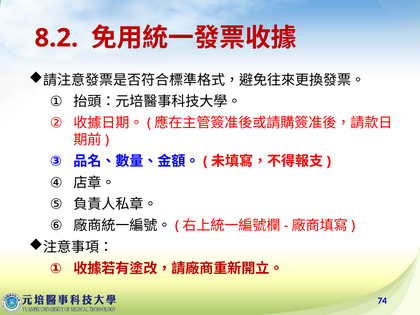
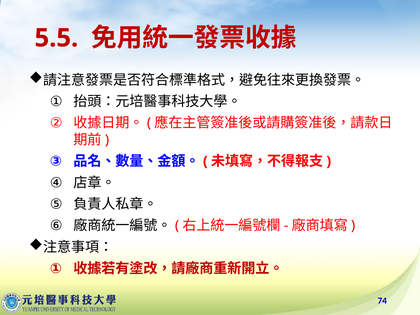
8.2: 8.2 -> 5.5 (56, 38)
